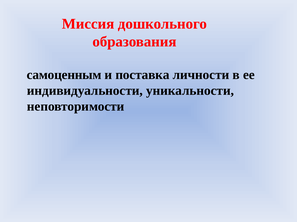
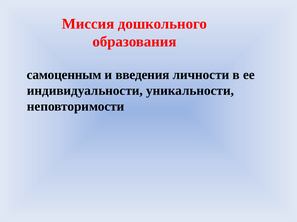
поставка: поставка -> введения (142, 75)
